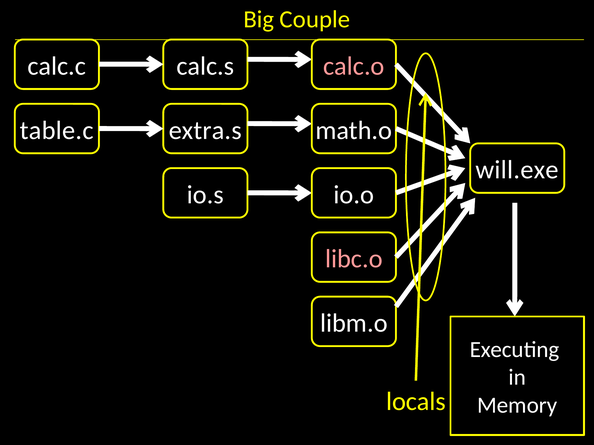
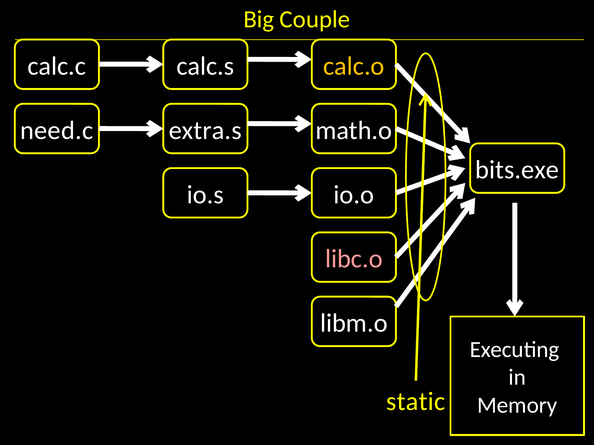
calc.o colour: pink -> yellow (354, 66)
table.c: table.c -> need.c (57, 131)
will.exe: will.exe -> bits.exe (517, 170)
locals: locals -> static (416, 402)
